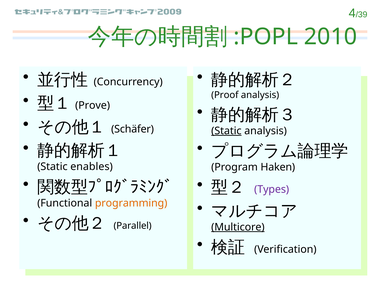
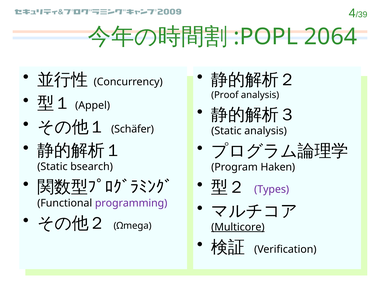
2010: 2010 -> 2064 (331, 37)
Prove: Prove -> Appel (93, 105)
Static underline: present -> none (226, 131)
enables: enables -> bsearch (92, 167)
programming colour: orange -> purple (131, 203)
Parallel: Parallel -> Ωmega (133, 226)
